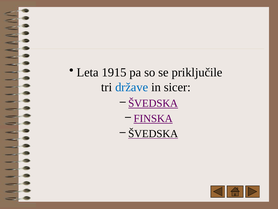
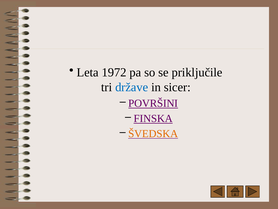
1915: 1915 -> 1972 (114, 72)
ŠVEDSKA: ŠVEDSKA -> POVRŠINI (153, 103)
ŠVEDSKA colour: black -> orange (153, 133)
